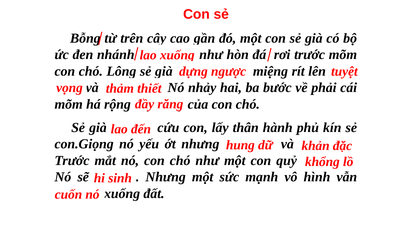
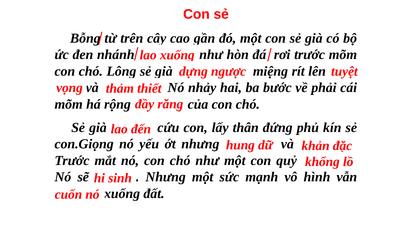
hành: hành -> đứng (278, 127)
